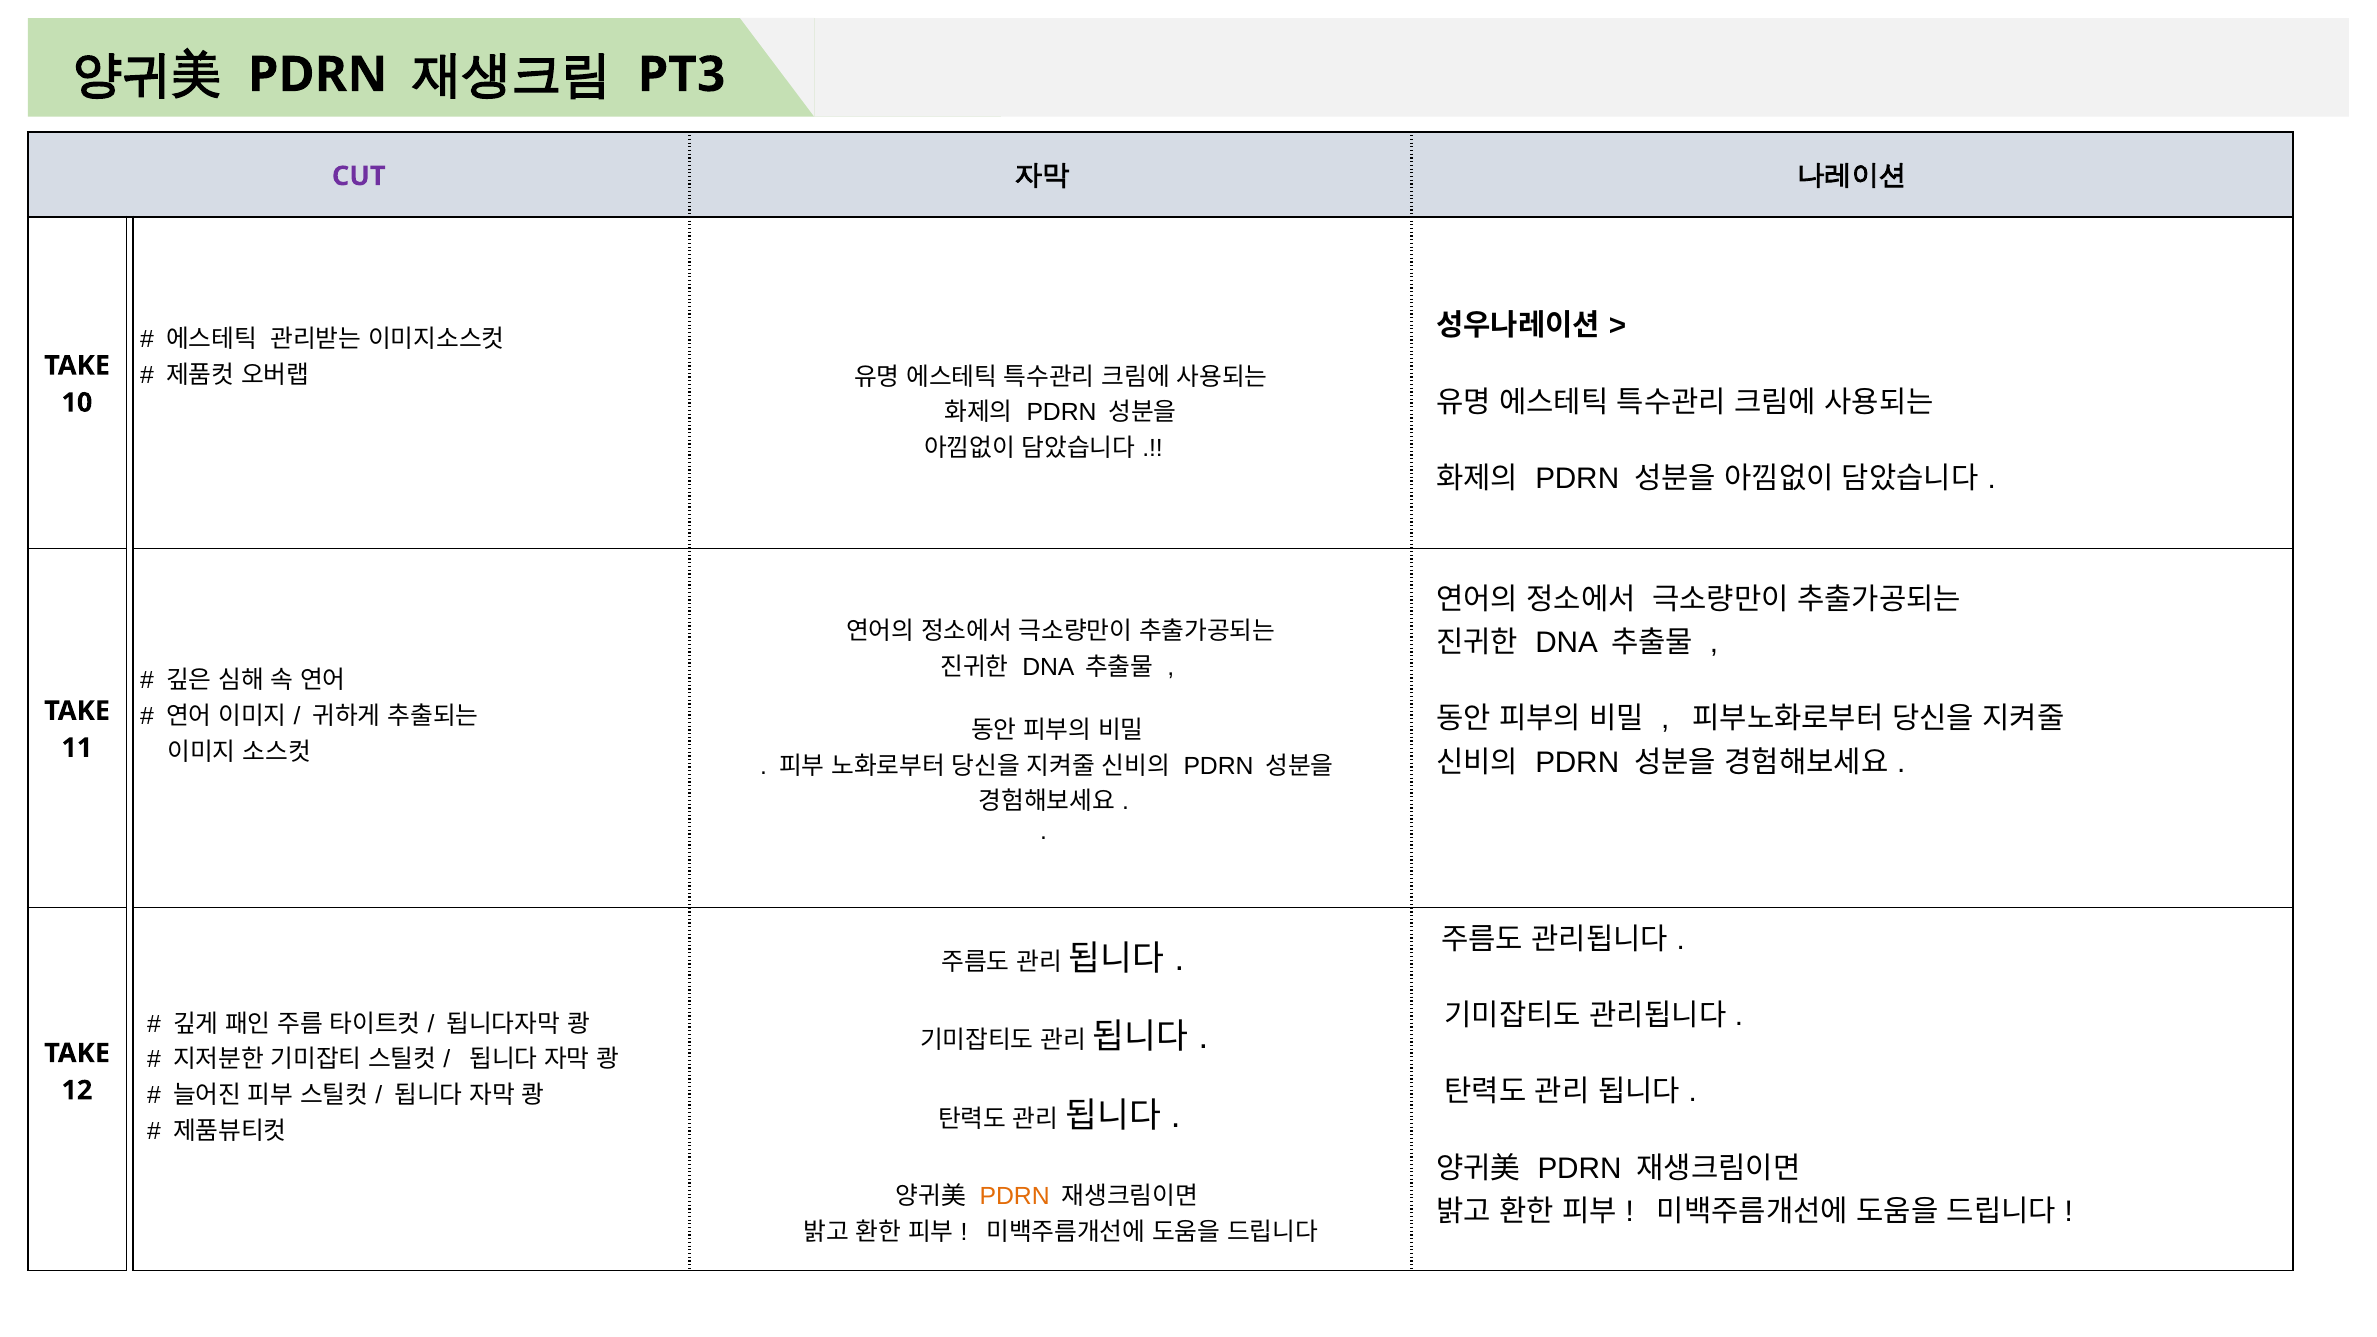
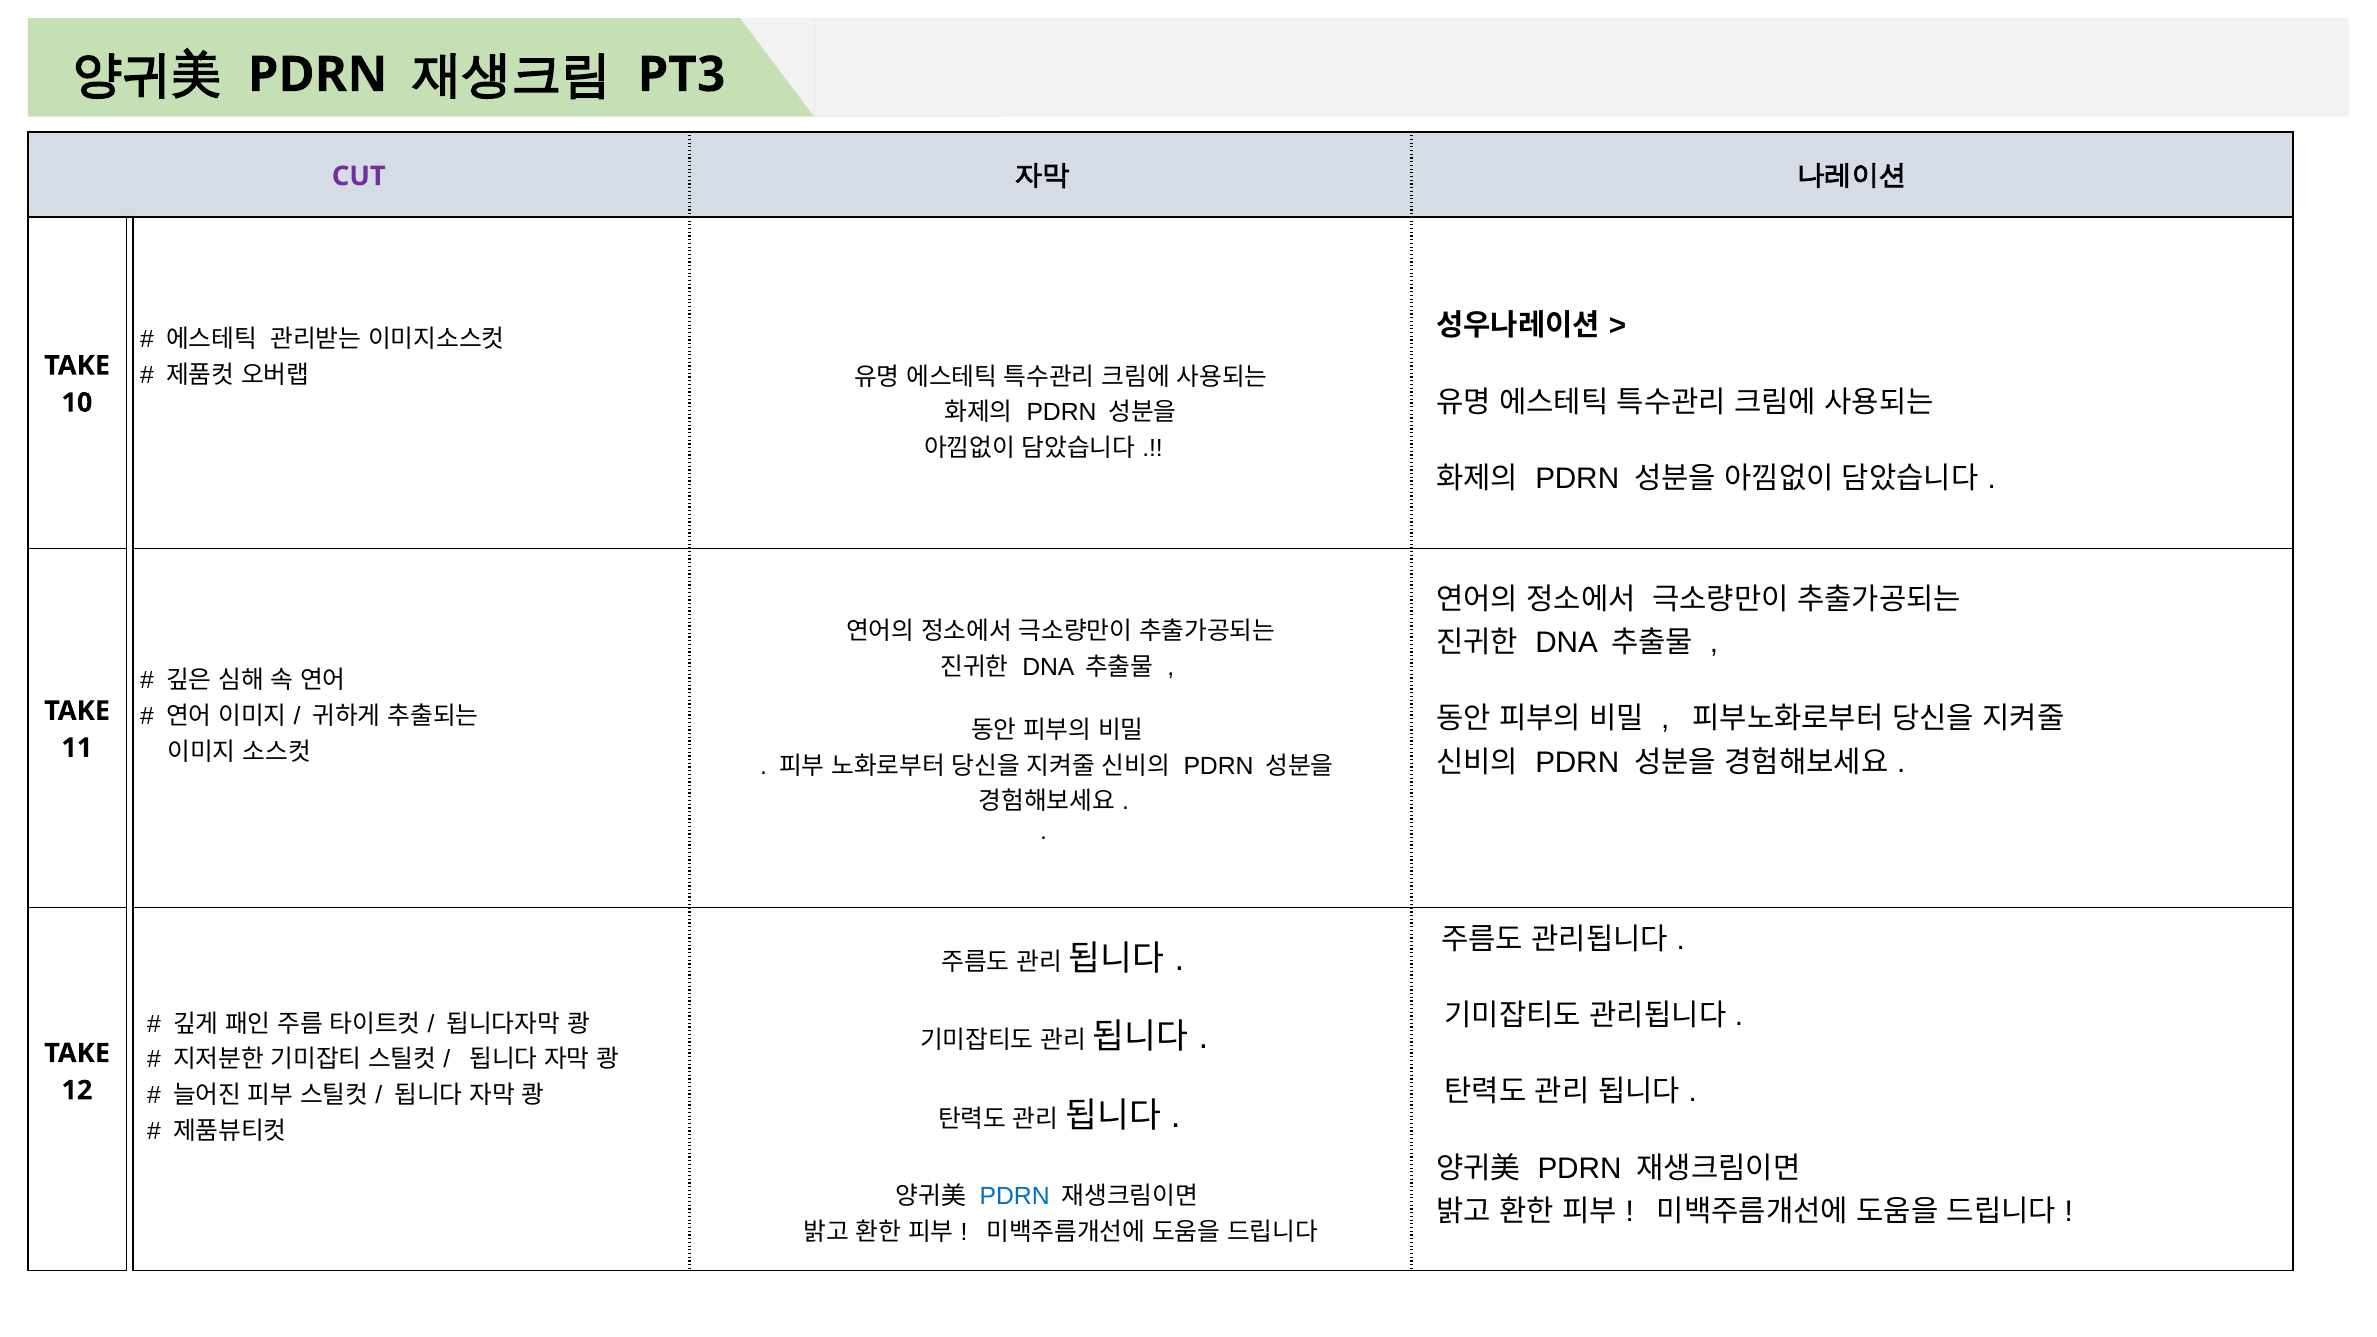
PDRN colour: orange -> blue (1015, 1196)
